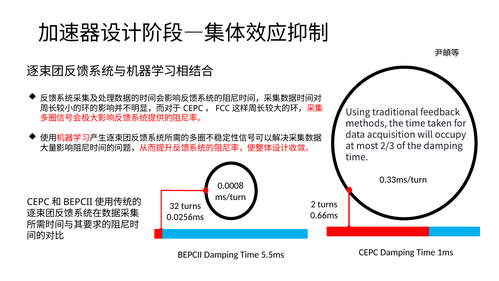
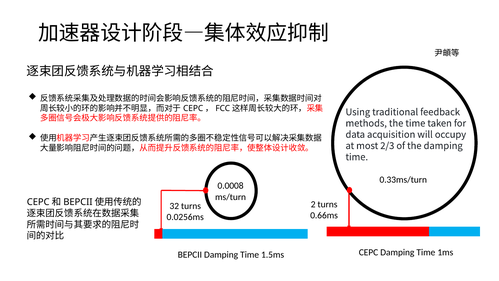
5.5ms: 5.5ms -> 1.5ms (273, 254)
